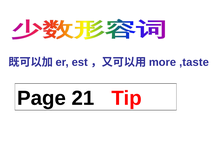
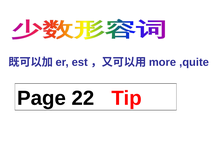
,taste: ,taste -> ,quite (194, 62)
21: 21 -> 22 (83, 98)
